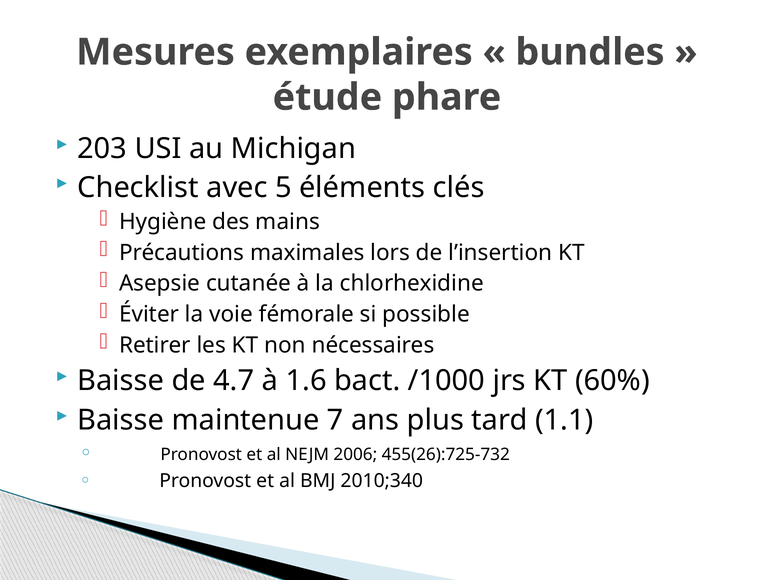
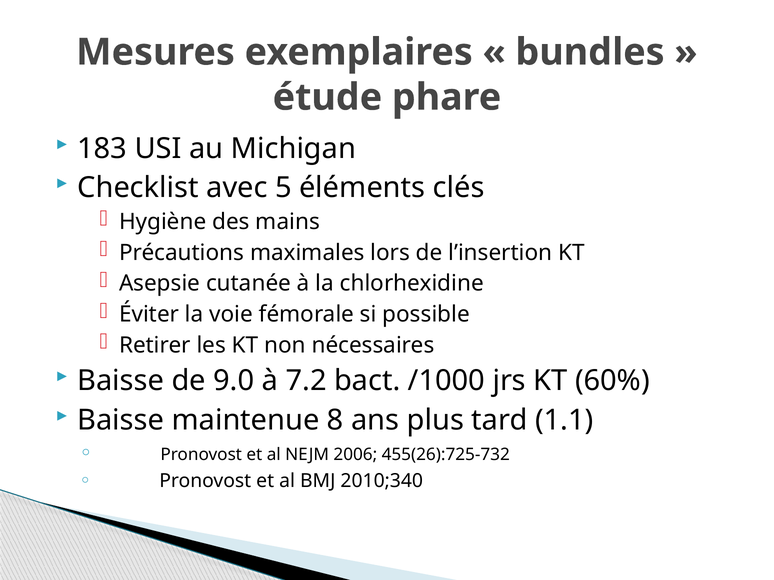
203: 203 -> 183 (102, 149)
4.7: 4.7 -> 9.0 (234, 381)
1.6: 1.6 -> 7.2 (306, 381)
7: 7 -> 8 (335, 420)
